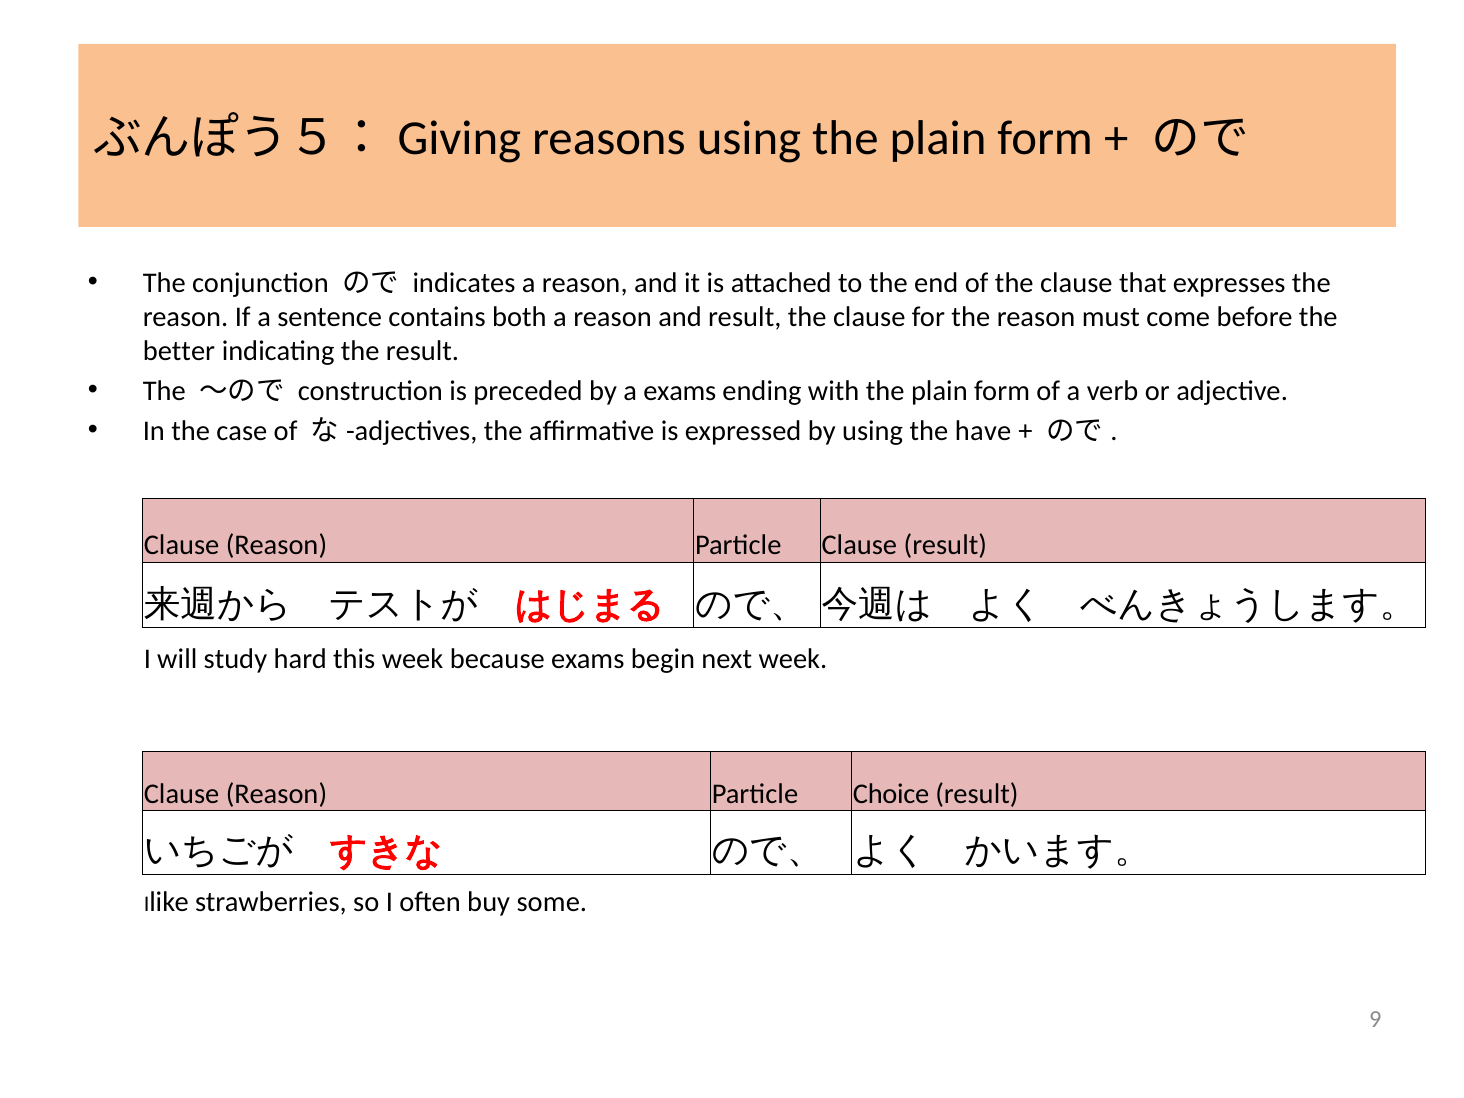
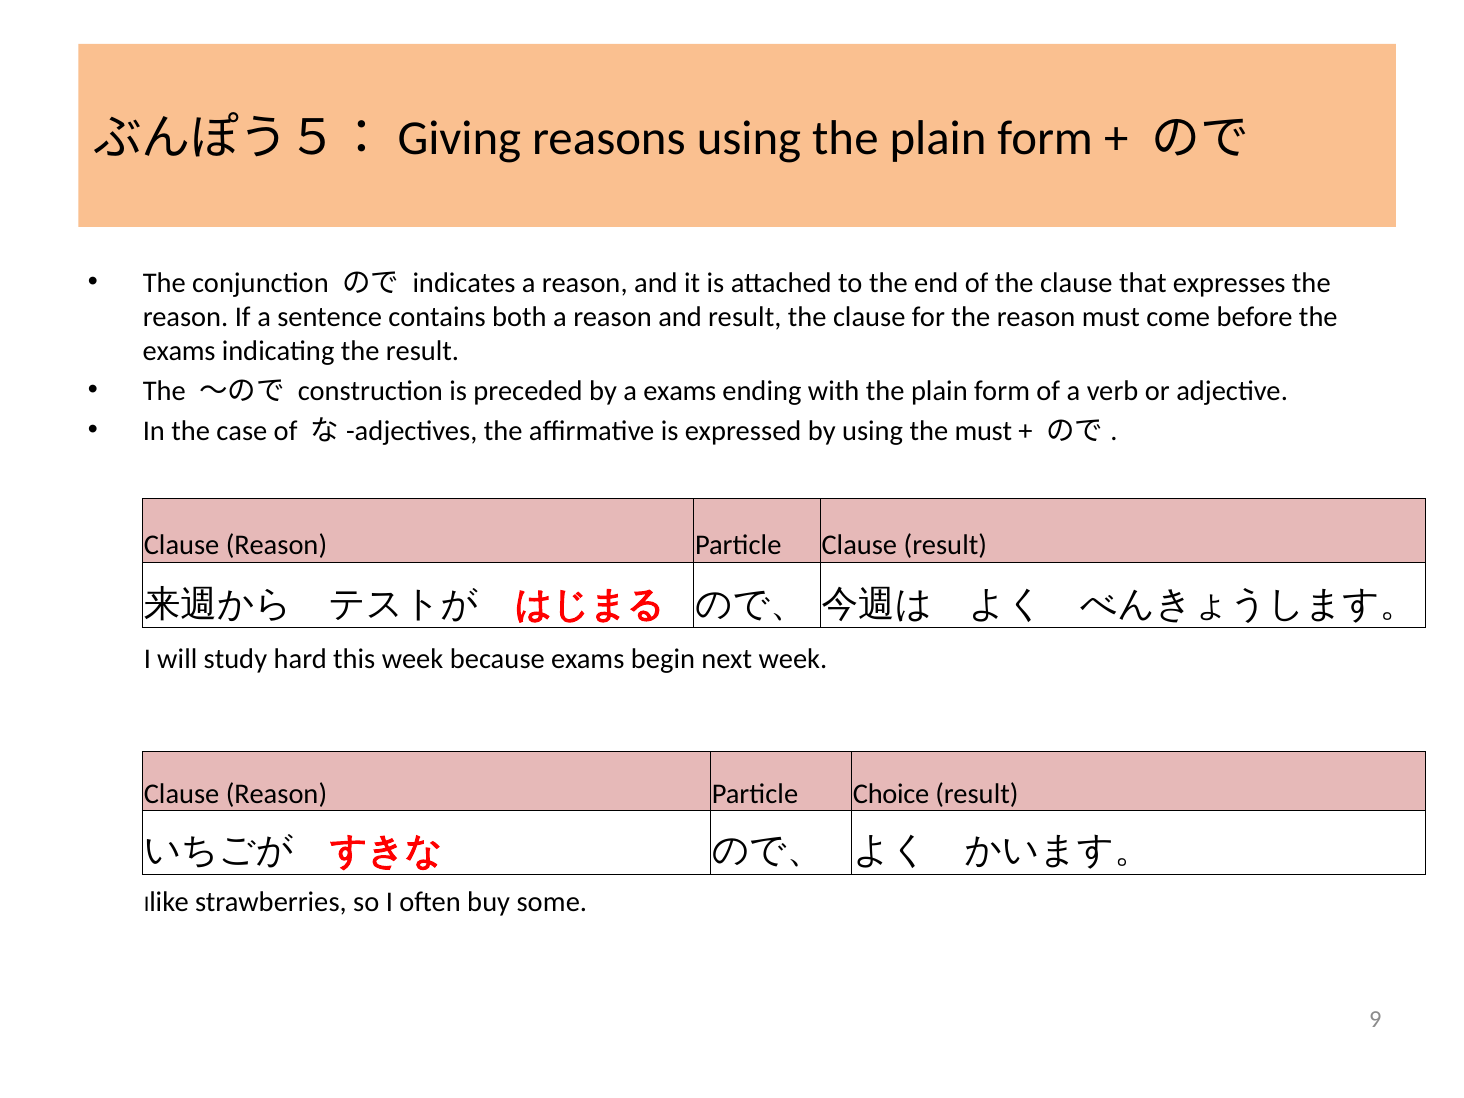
better: better -> exams (179, 351)
the have: have -> must (983, 431)
